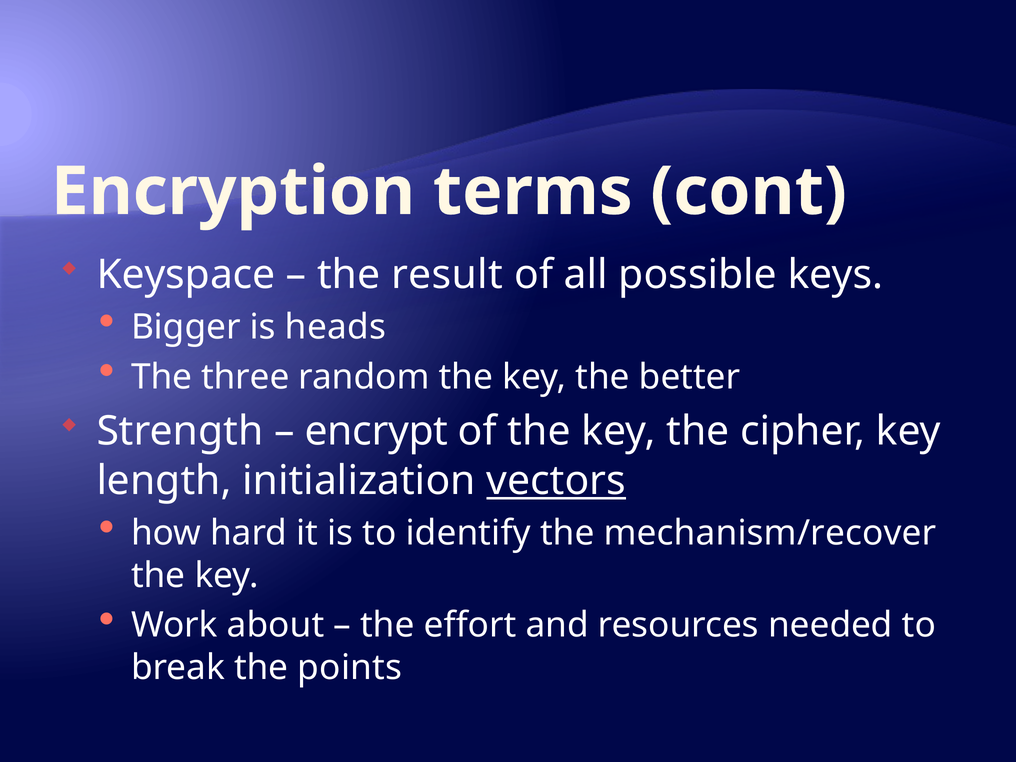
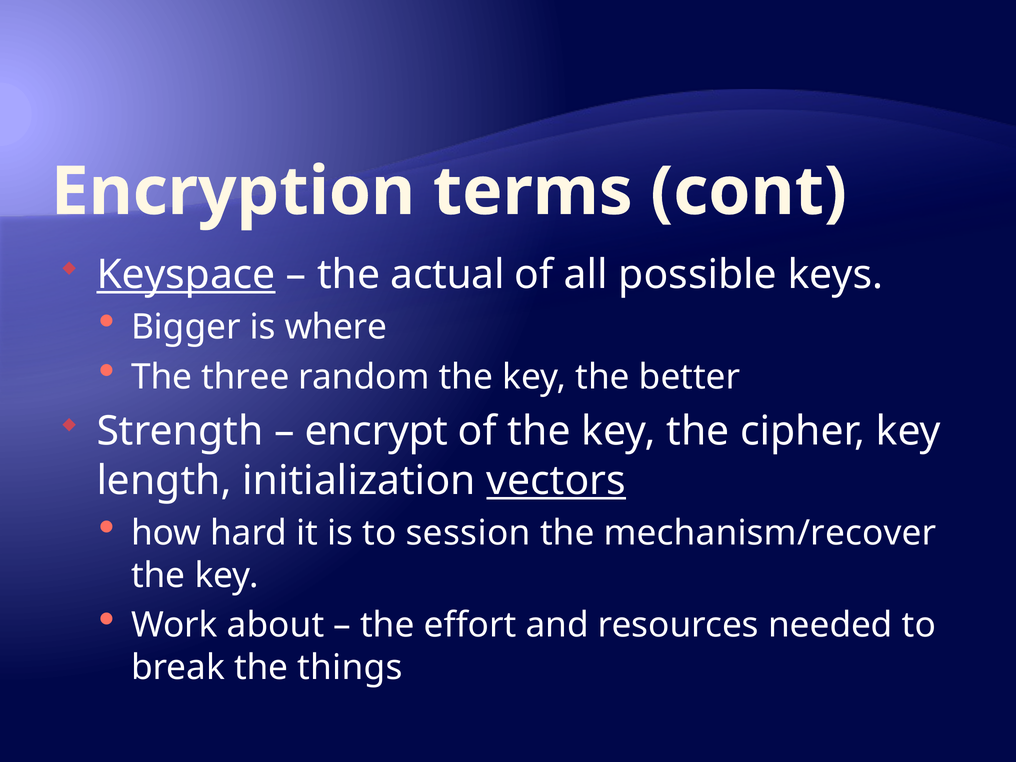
Keyspace underline: none -> present (186, 275)
result: result -> actual (448, 275)
heads: heads -> where (336, 327)
identify: identify -> session (468, 533)
points: points -> things (350, 668)
